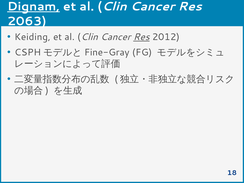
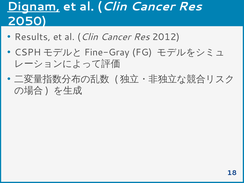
2063: 2063 -> 2050 (27, 21)
Keiding: Keiding -> Results (32, 37)
Res underline: present -> none (141, 37)
